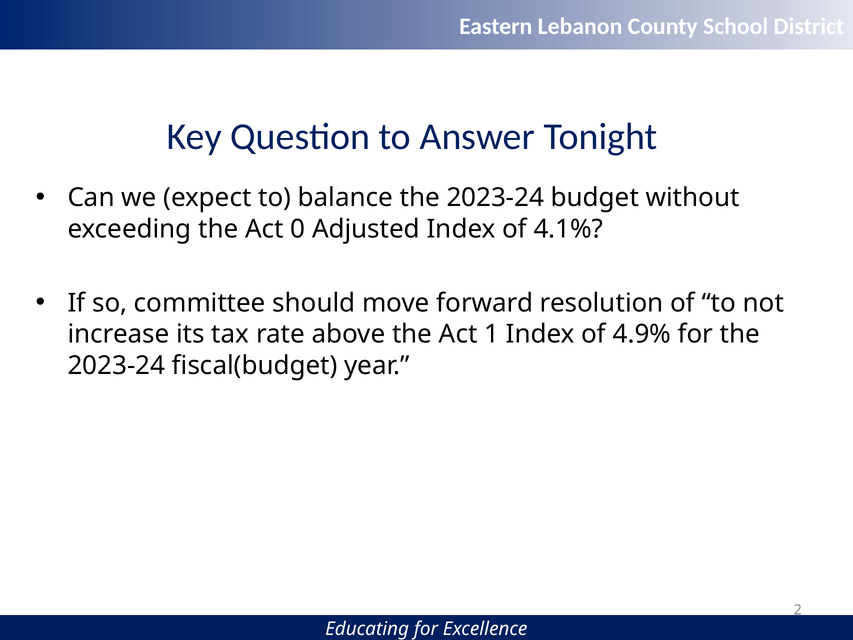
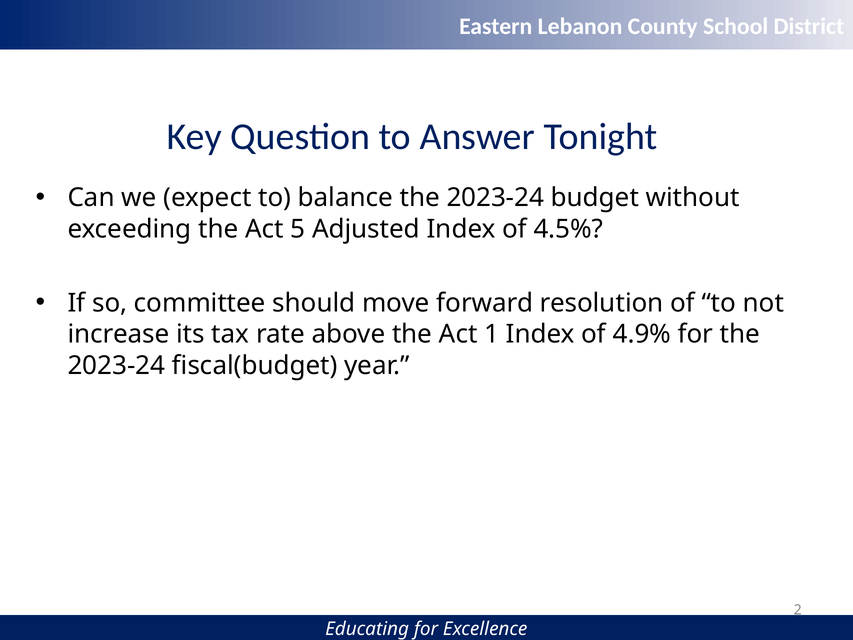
0: 0 -> 5 (298, 229)
4.1%: 4.1% -> 4.5% (568, 229)
